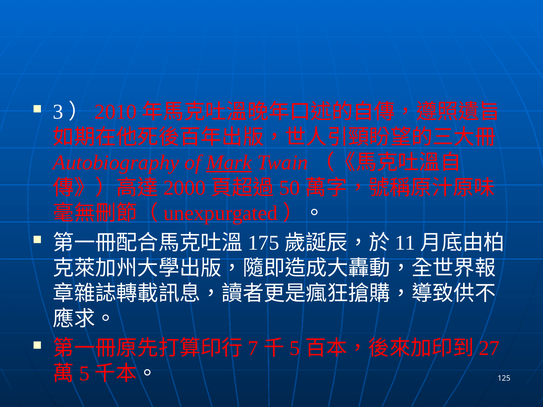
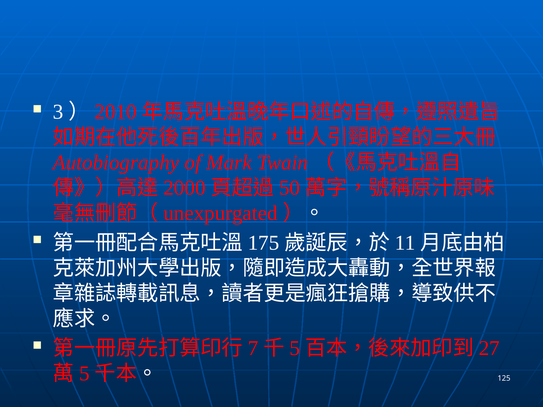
Mark underline: present -> none (229, 163)
